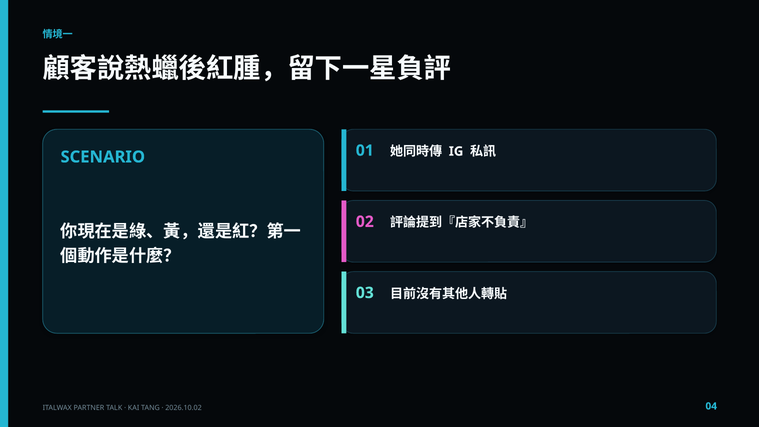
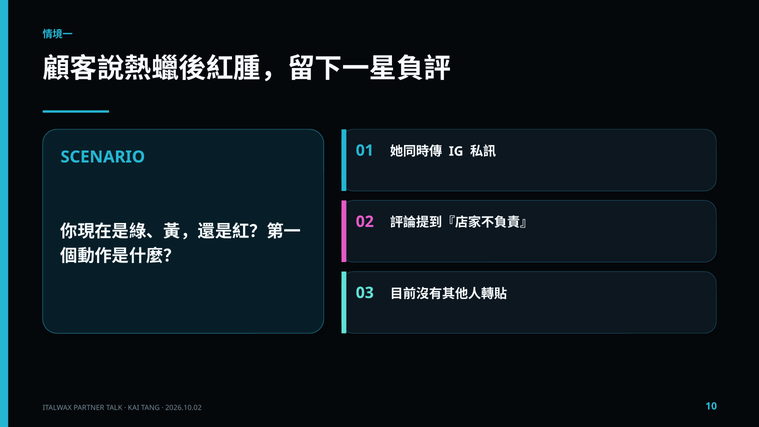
04: 04 -> 10 (711, 406)
